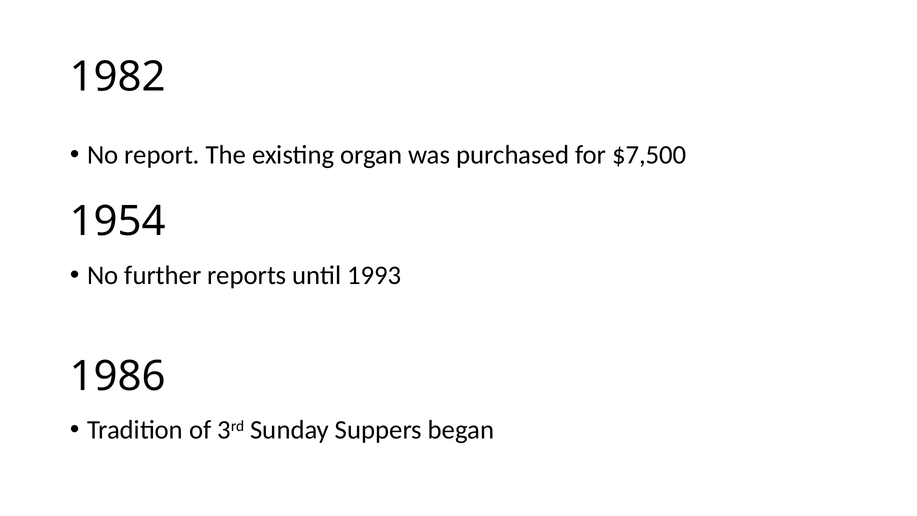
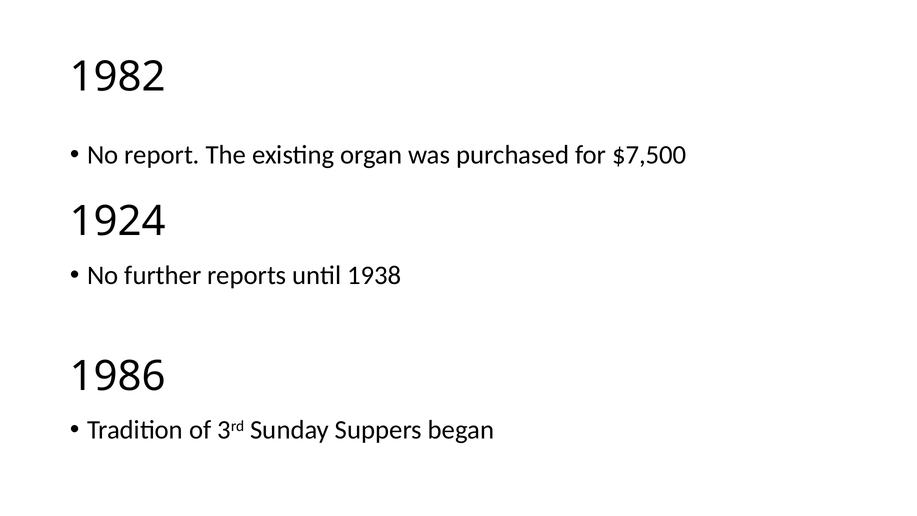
1954: 1954 -> 1924 (118, 221)
1993: 1993 -> 1938 (374, 276)
